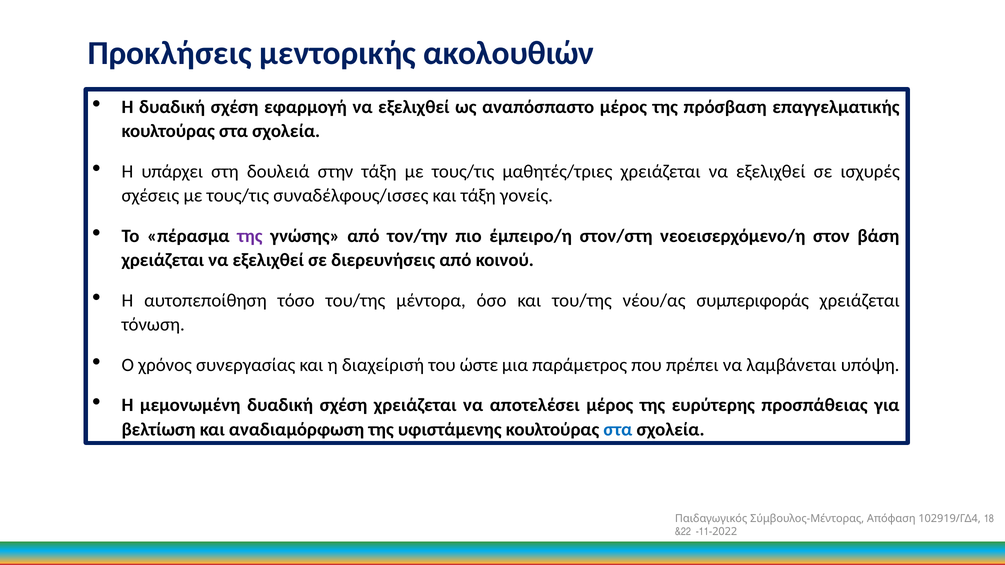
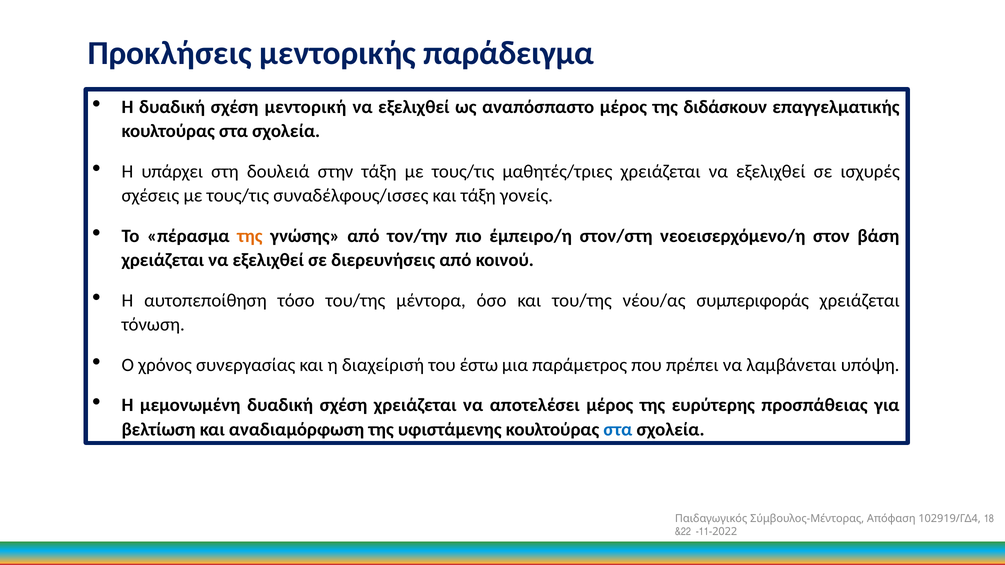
ακολουθιών: ακολουθιών -> παράδειγμα (509, 53)
εφαρμογή: εφαρμογή -> μεντορική (305, 107)
πρόσβαση: πρόσβαση -> διδάσκουν (725, 107)
της colour: purple -> orange (250, 236)
ώστε: ώστε -> έστω (479, 365)
